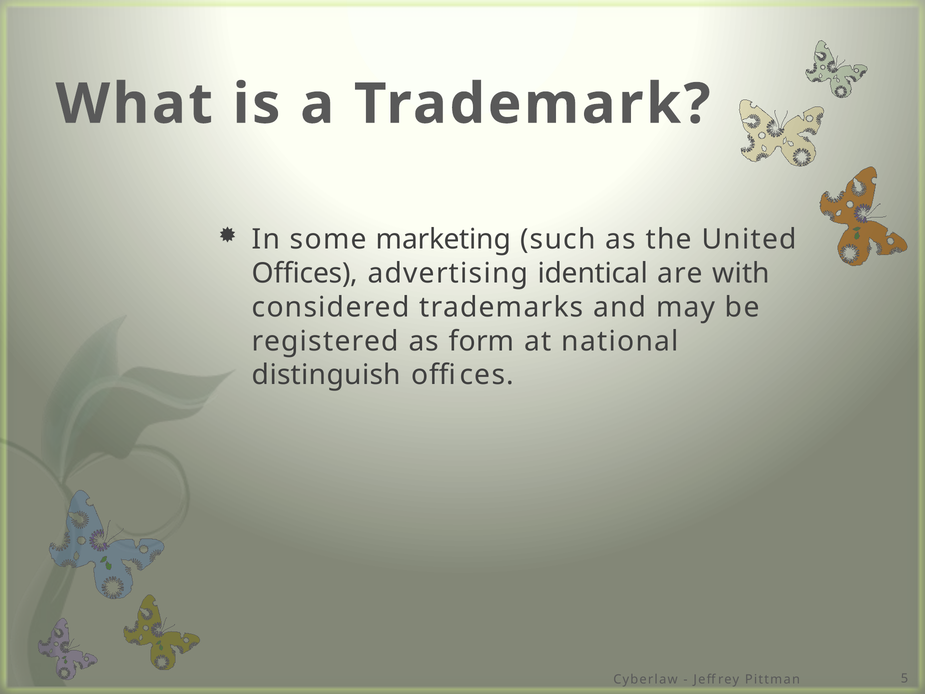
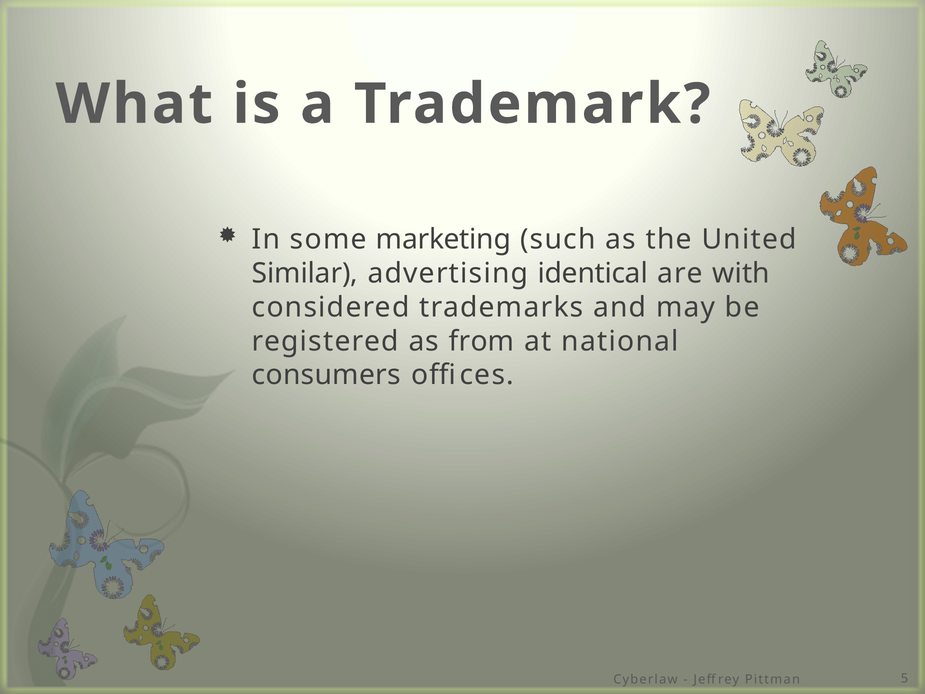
Offices: Offices -> Similar (305, 273)
form: form -> from (482, 341)
distinguish: distinguish -> consumers (326, 375)
